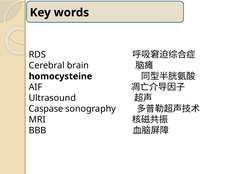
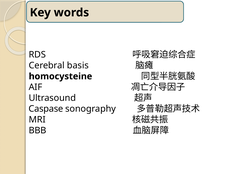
brain: brain -> basis (78, 66)
